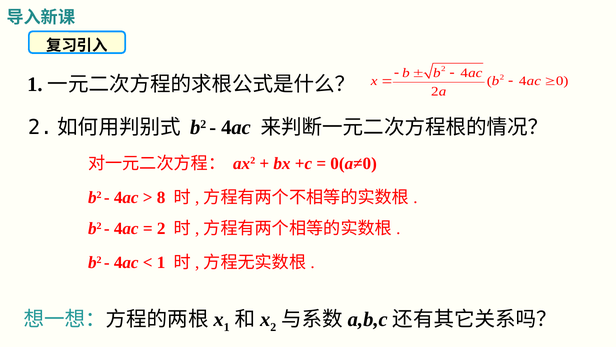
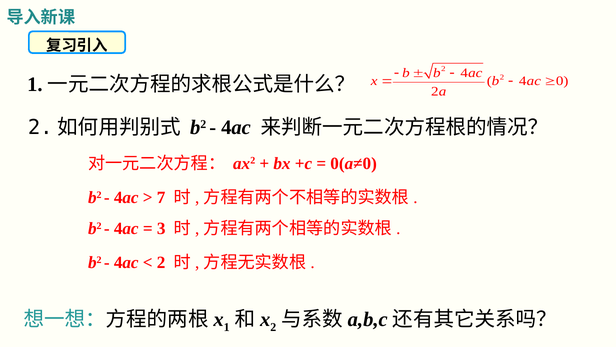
8: 8 -> 7 (161, 197)
2: 2 -> 3 (161, 228)
1: 1 -> 2 (161, 262)
